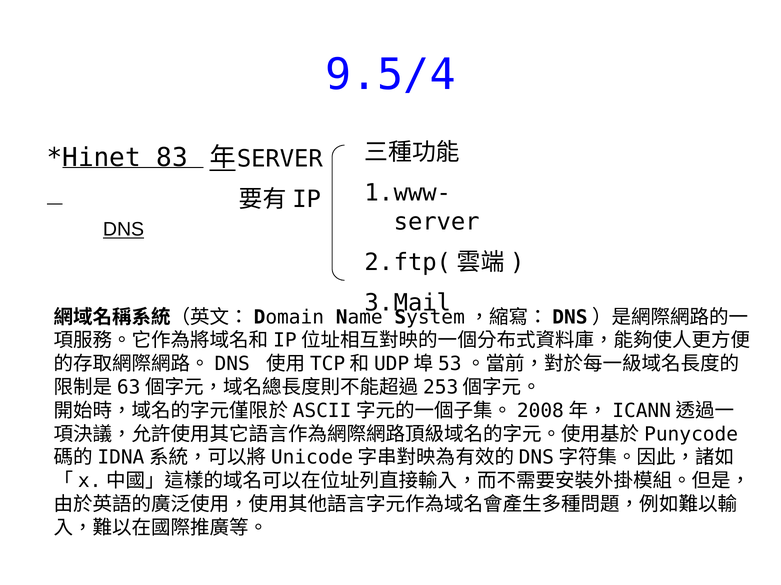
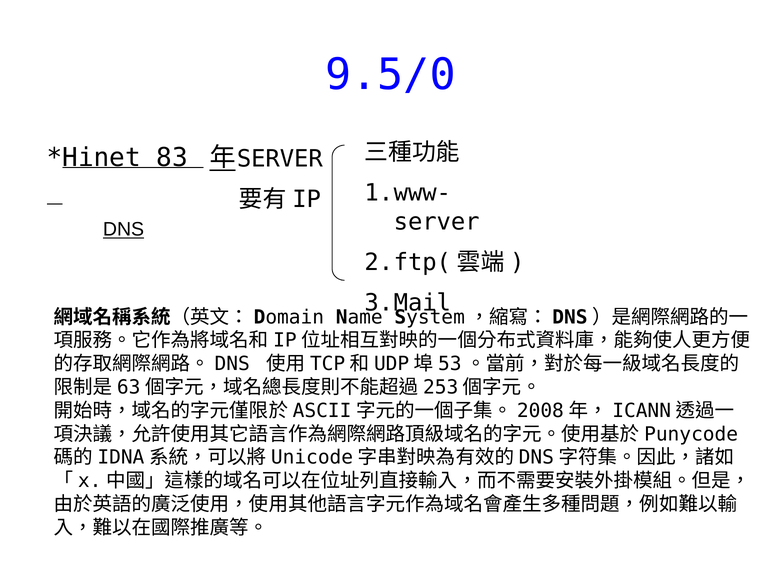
9.5/4: 9.5/4 -> 9.5/0 (390, 75)
